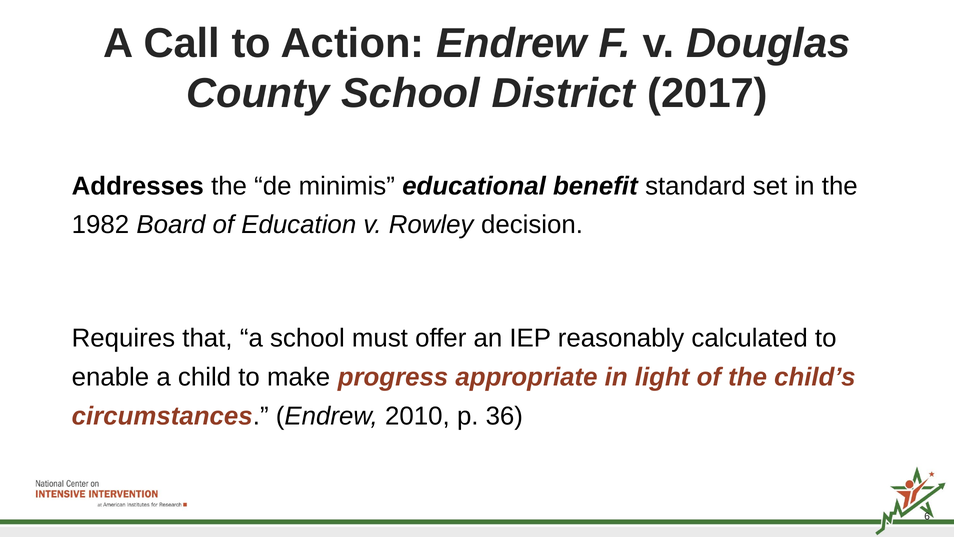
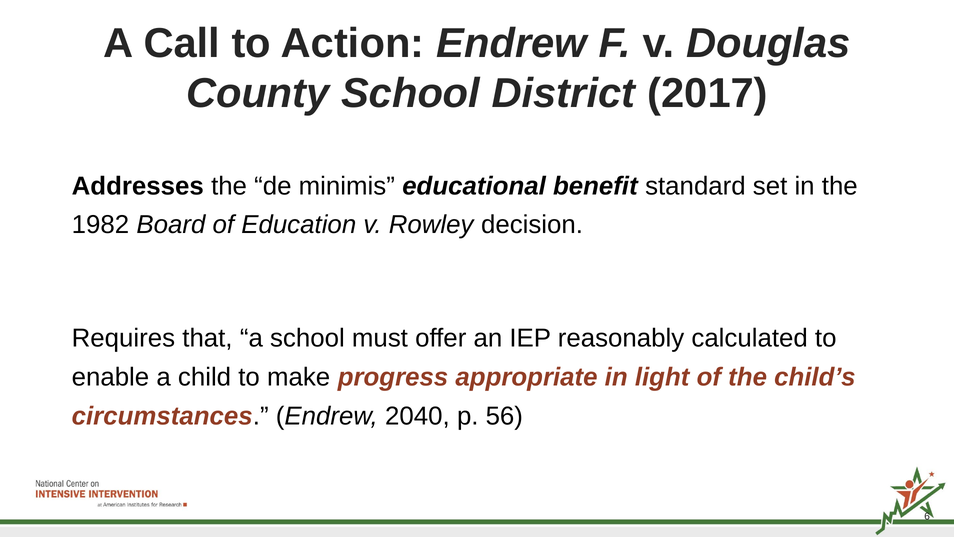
2010: 2010 -> 2040 (417, 416)
36: 36 -> 56 (504, 416)
